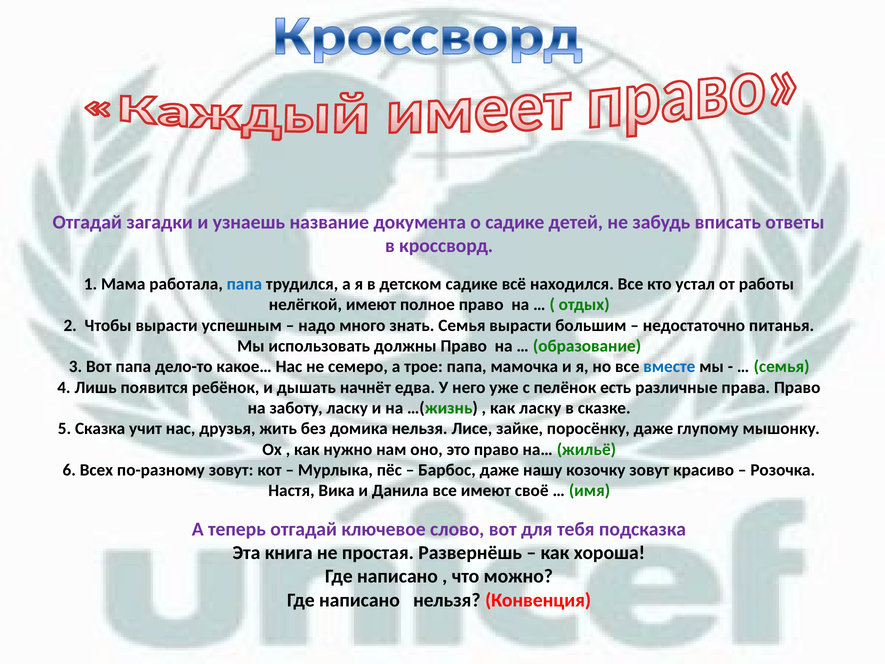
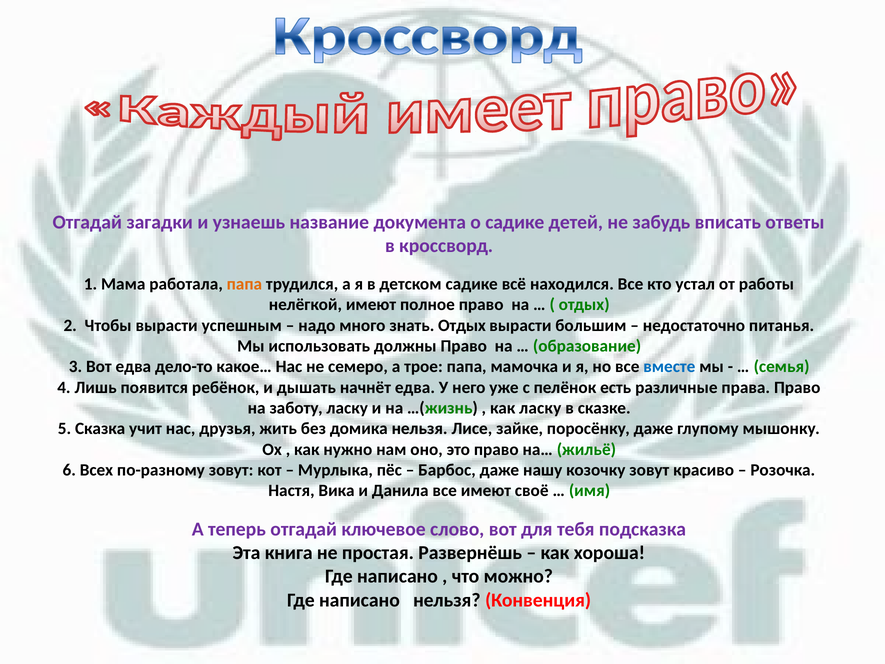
папа colour: blue -> orange (244, 284)
знать Семья: Семья -> Отдых (462, 325)
Вот папа: папа -> едва (133, 367)
